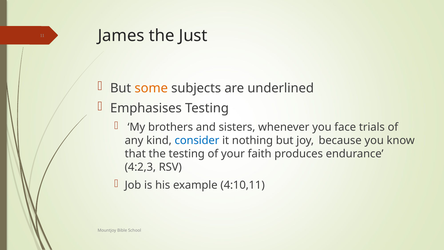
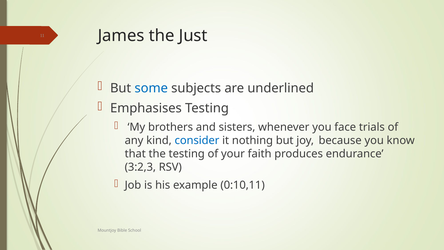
some colour: orange -> blue (151, 88)
4:2,3: 4:2,3 -> 3:2,3 (140, 167)
4:10,11: 4:10,11 -> 0:10,11 (243, 185)
